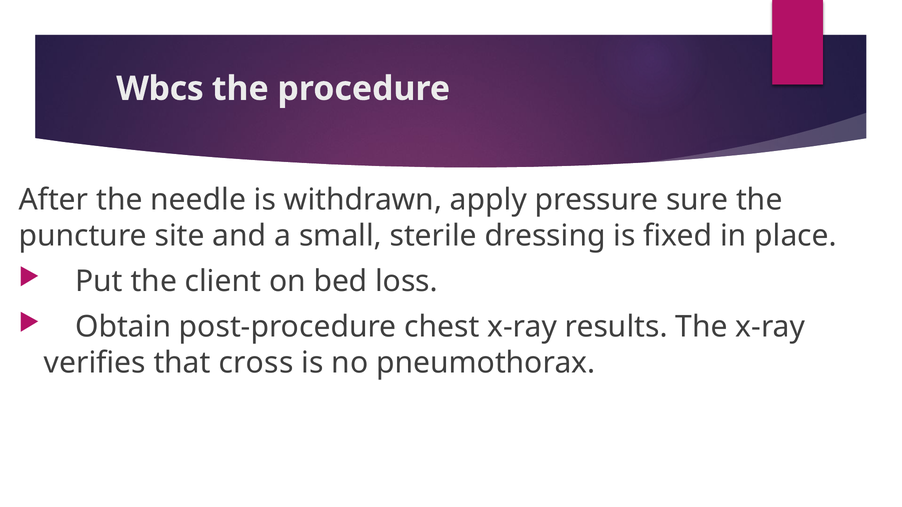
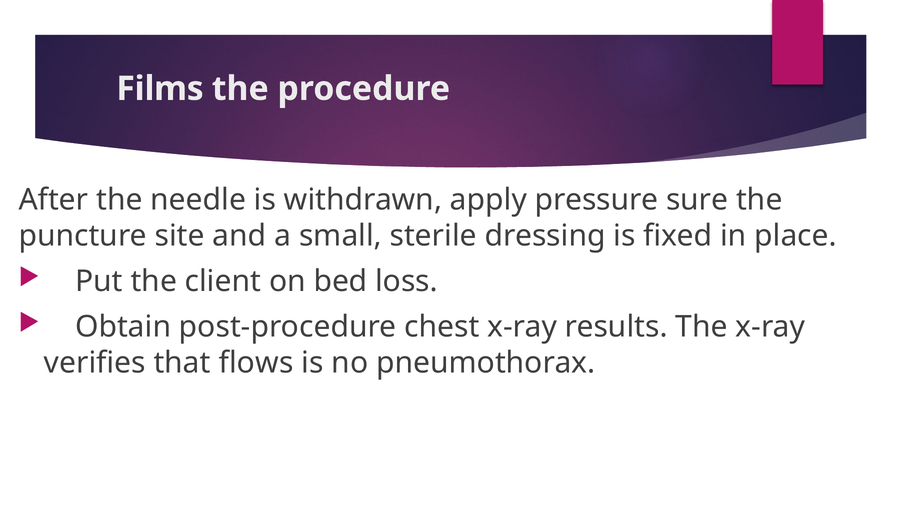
Wbcs: Wbcs -> Films (160, 89)
cross: cross -> flows (256, 363)
